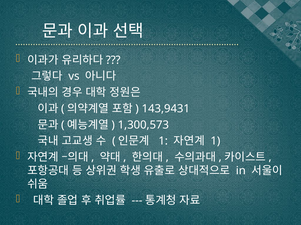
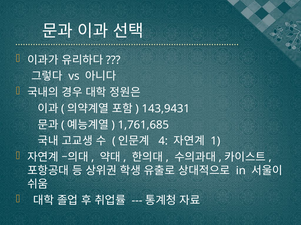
1,300,573: 1,300,573 -> 1,761,685 (143, 125)
1: 1 -> 4 (163, 141)
